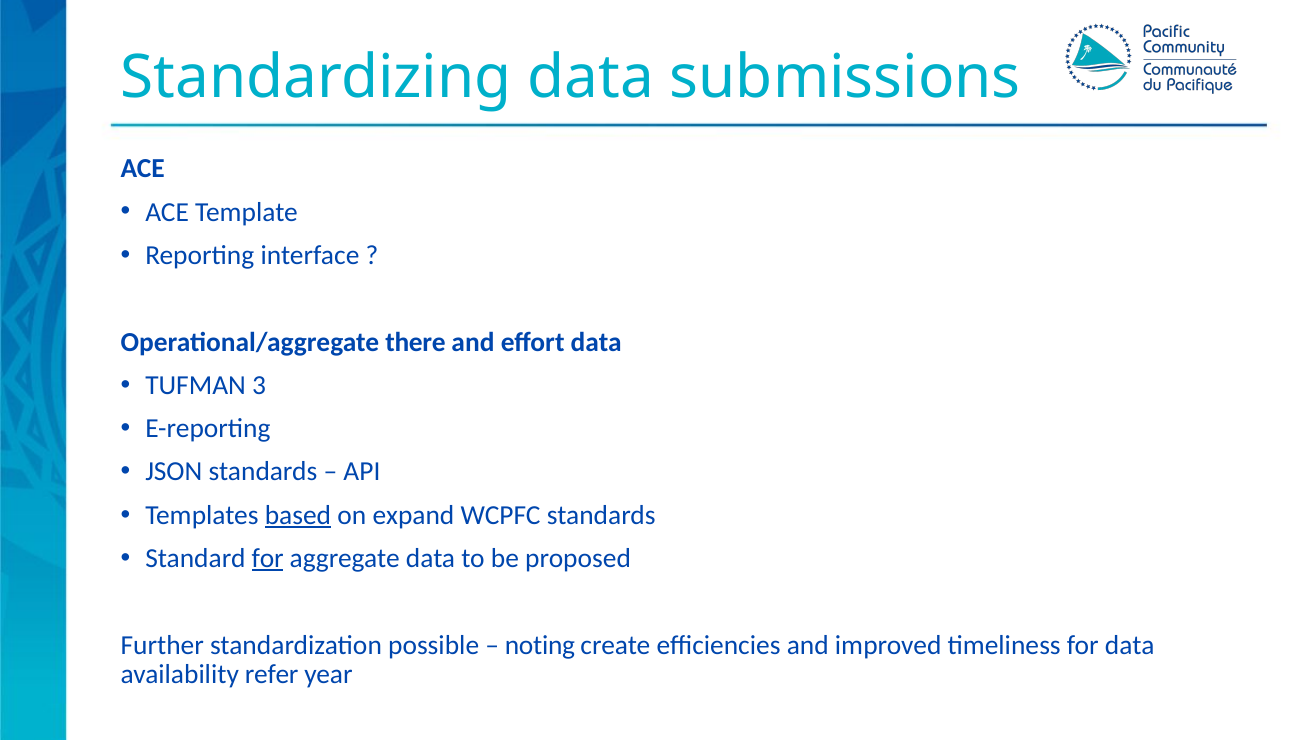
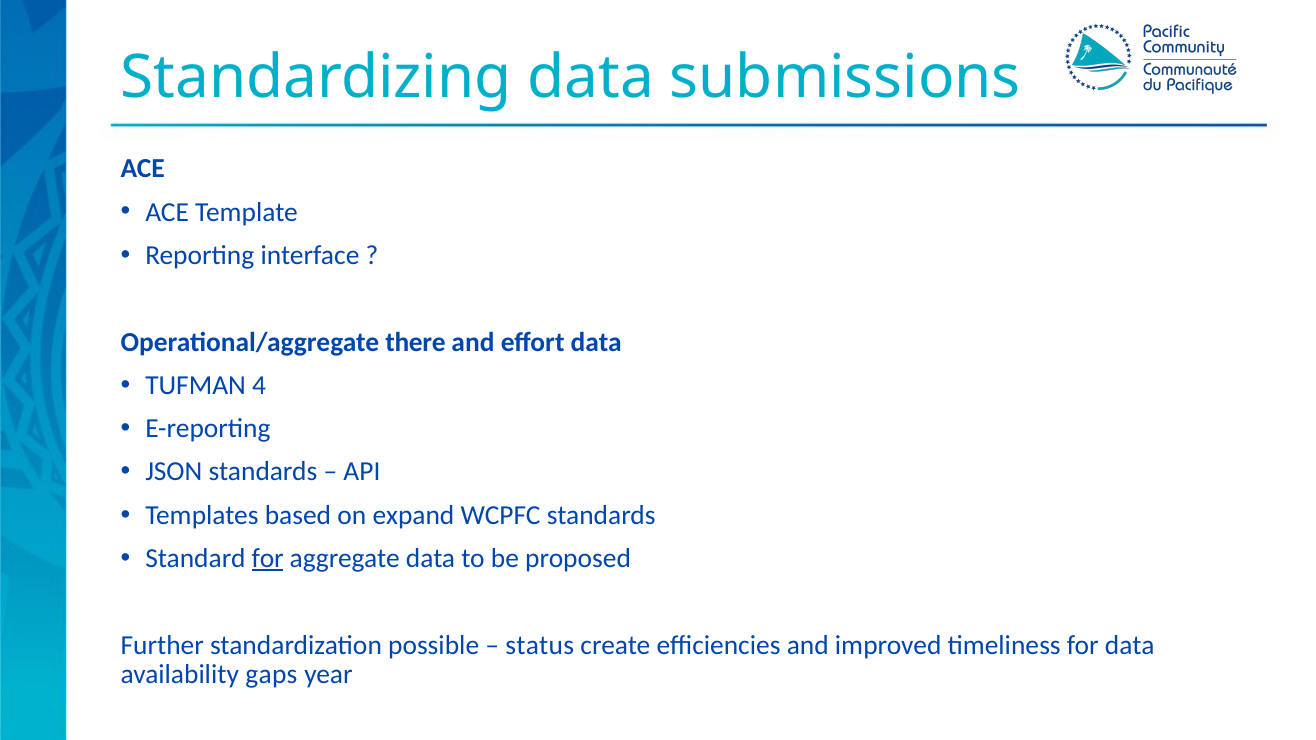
3: 3 -> 4 (259, 385)
based underline: present -> none (298, 515)
noting: noting -> status (540, 645)
refer: refer -> gaps (271, 675)
